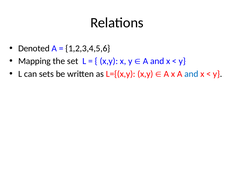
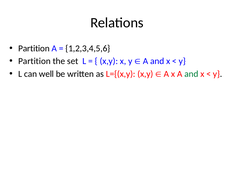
Denoted: Denoted -> Partition (34, 48)
Mapping: Mapping -> Partition (34, 61)
sets: sets -> well (46, 74)
and colour: blue -> green (191, 74)
